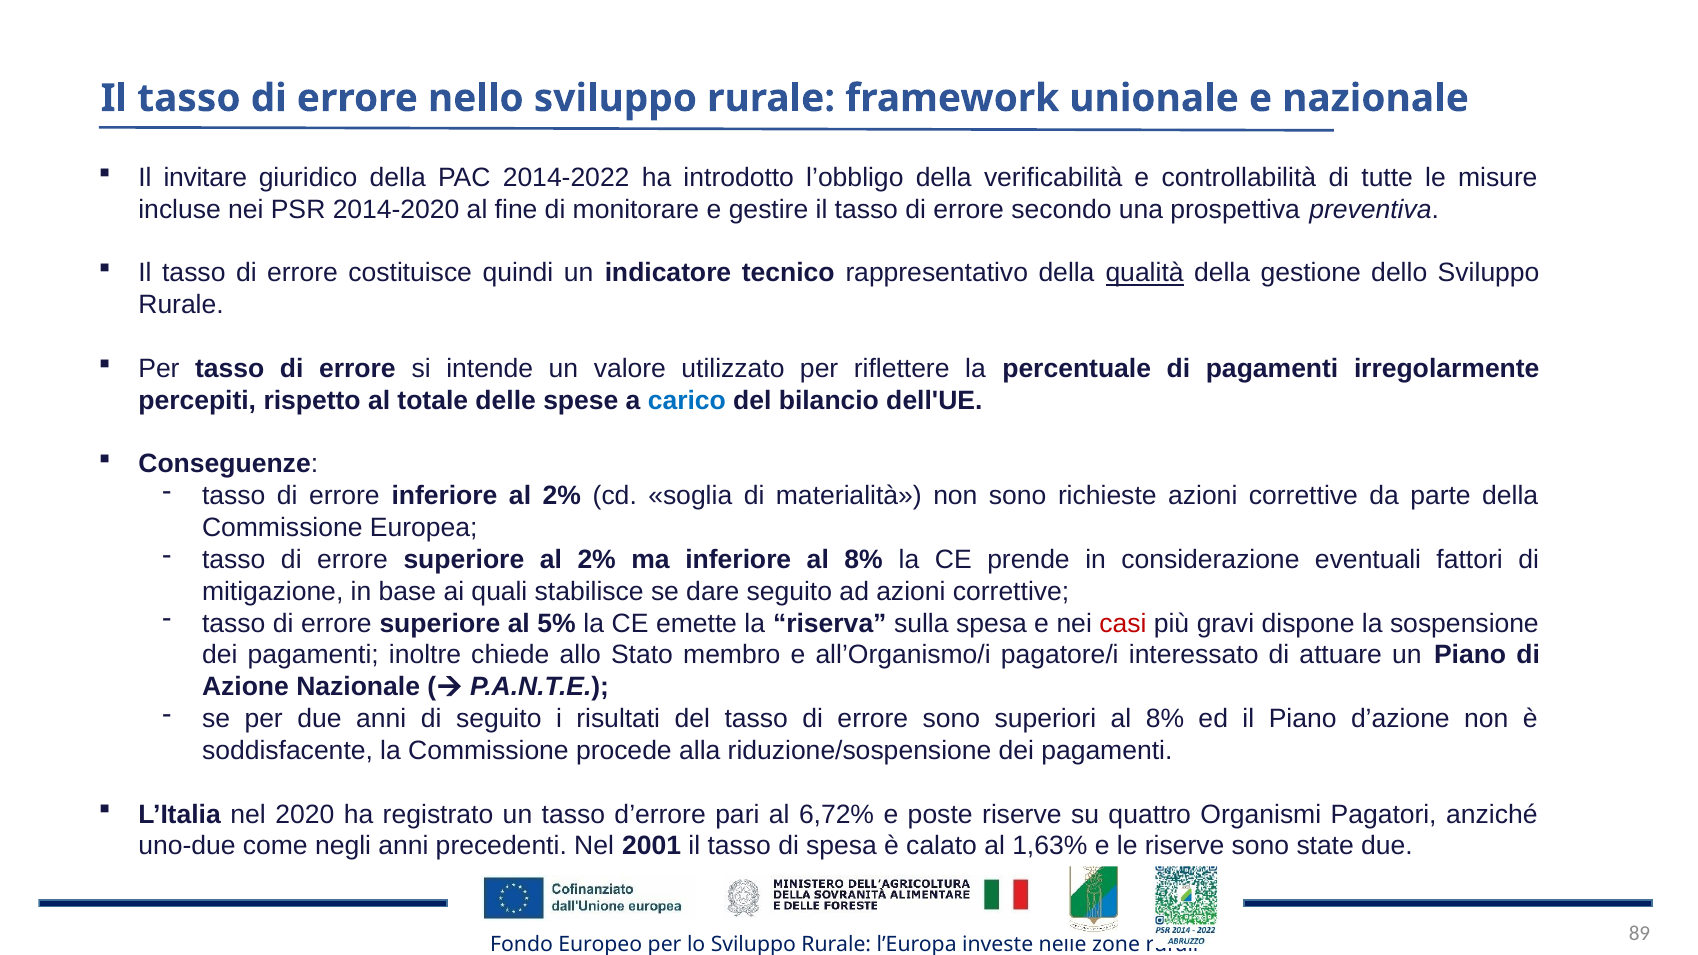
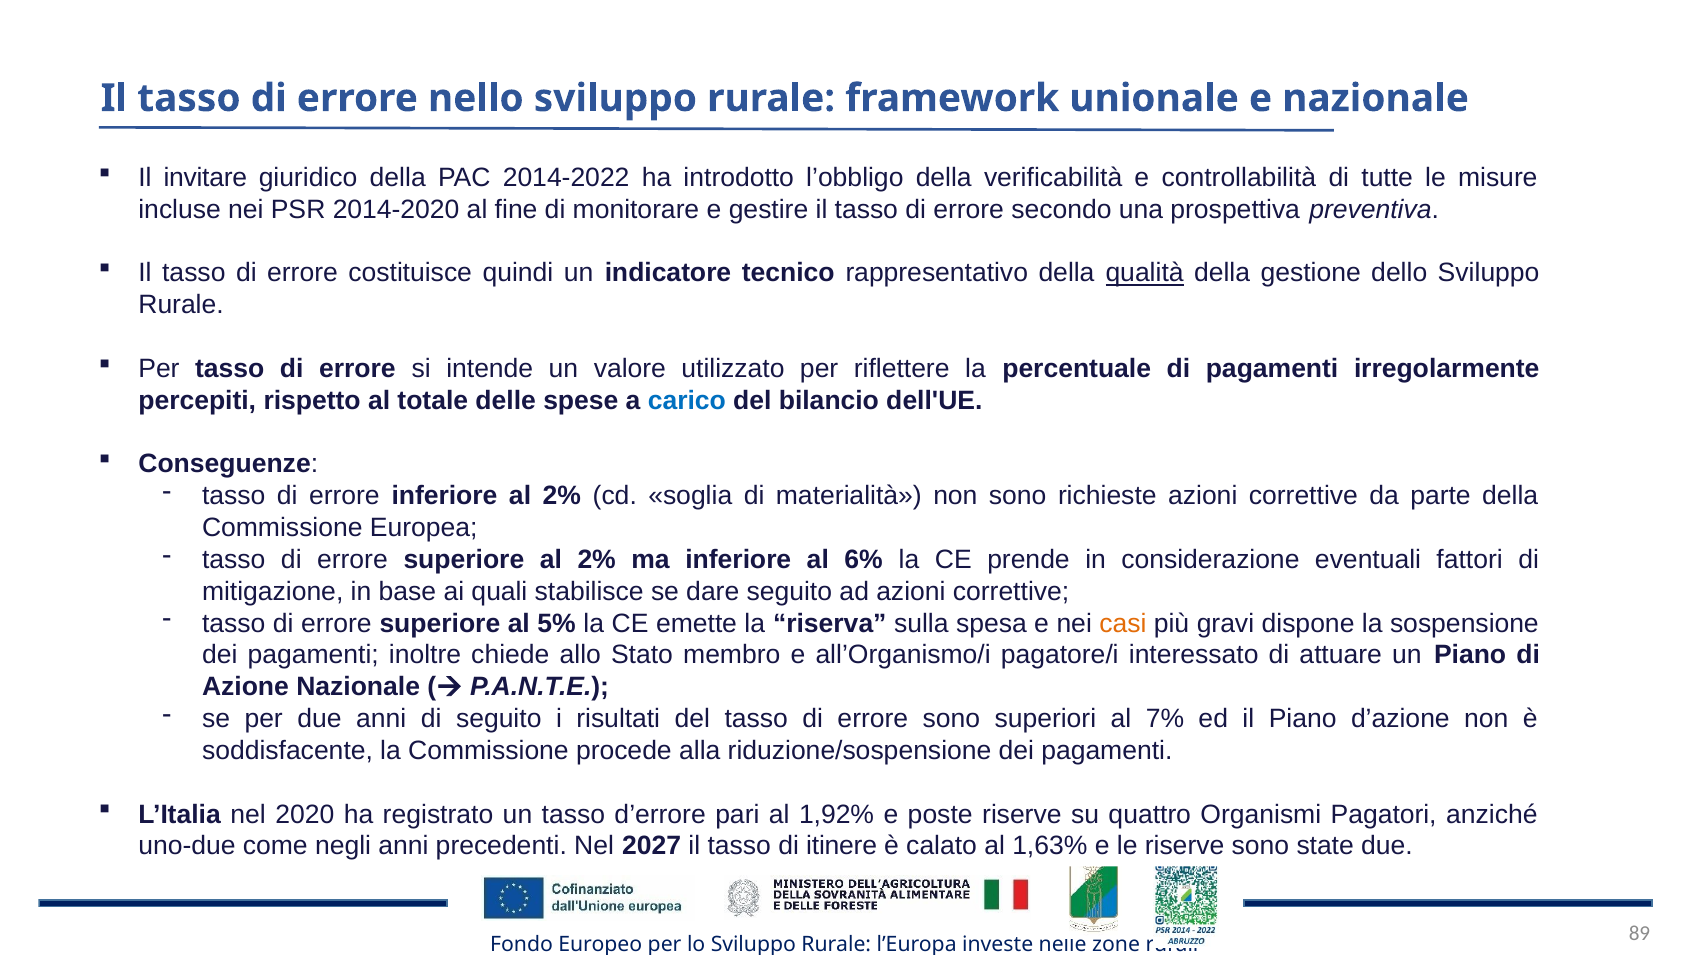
inferiore al 8%: 8% -> 6% (864, 560)
casi colour: red -> orange (1123, 623)
superiori al 8%: 8% -> 7% (1165, 719)
6,72%: 6,72% -> 1,92% (837, 814)
2001: 2001 -> 2027 (652, 846)
di spesa: spesa -> itinere (842, 846)
